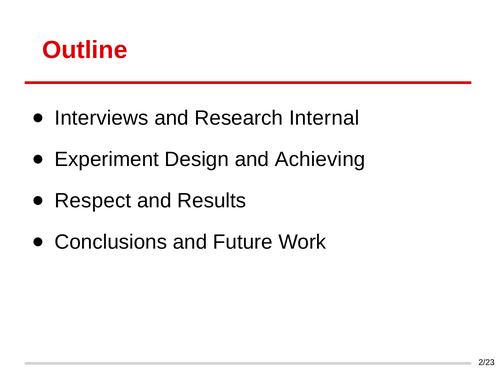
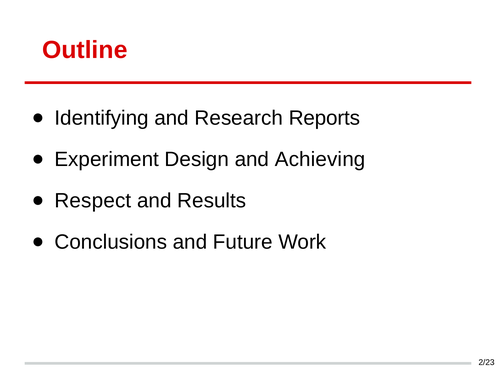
Interviews: Interviews -> Identifying (102, 118)
Internal: Internal -> Reports (324, 118)
